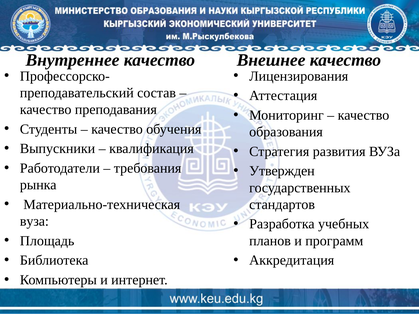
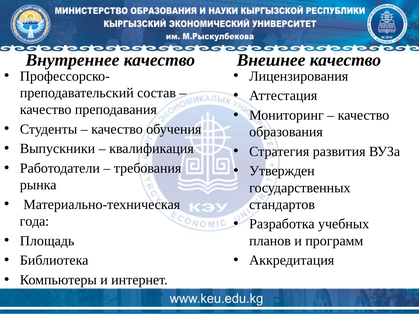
вуза: вуза -> года (34, 221)
